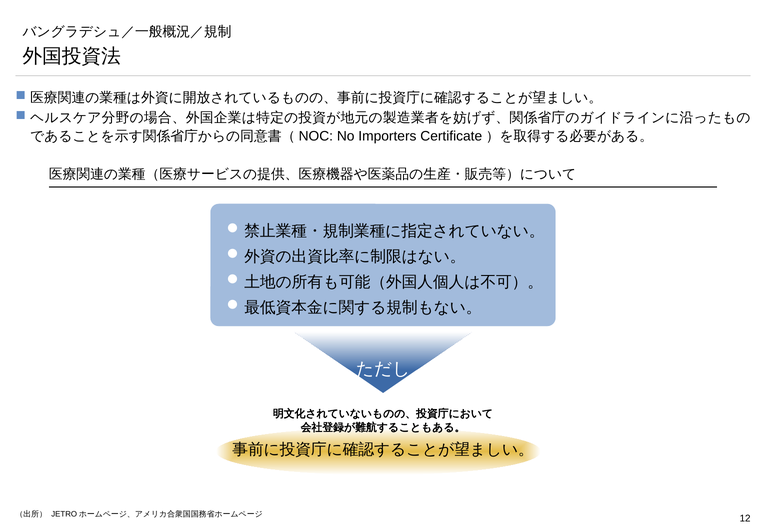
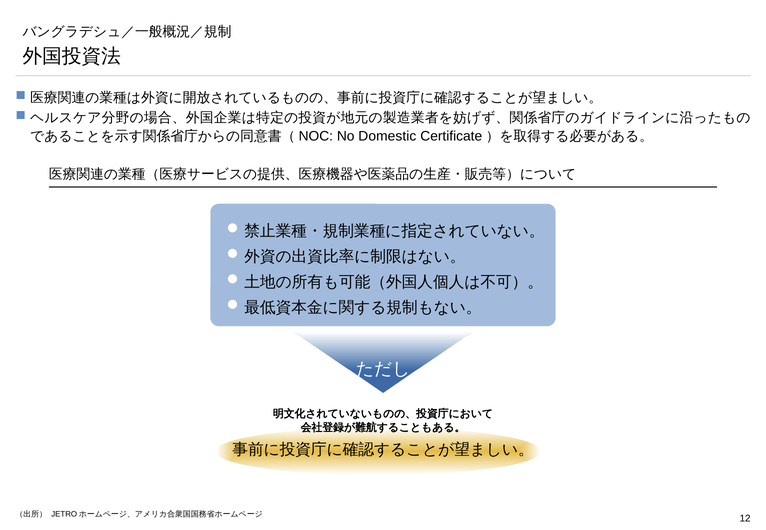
Importers: Importers -> Domestic (387, 136)
